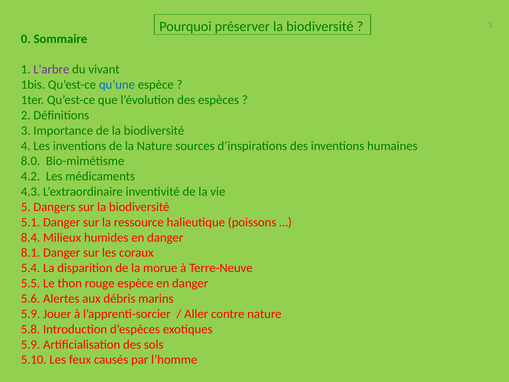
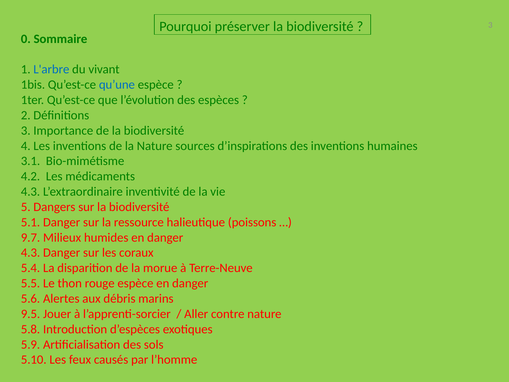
L'arbre colour: purple -> blue (51, 69)
8.0: 8.0 -> 3.1 (31, 161)
8.4: 8.4 -> 9.7 (31, 237)
8.1: 8.1 -> 4.3 (31, 253)
5.9: 5.9 -> 9.5 (31, 314)
